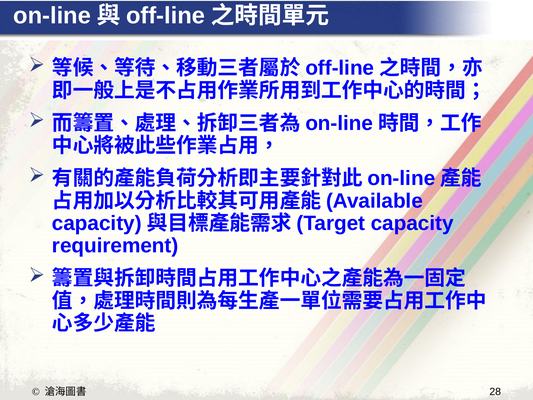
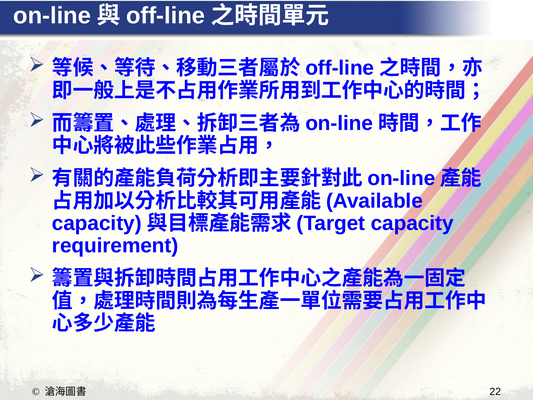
28: 28 -> 22 (495, 392)
